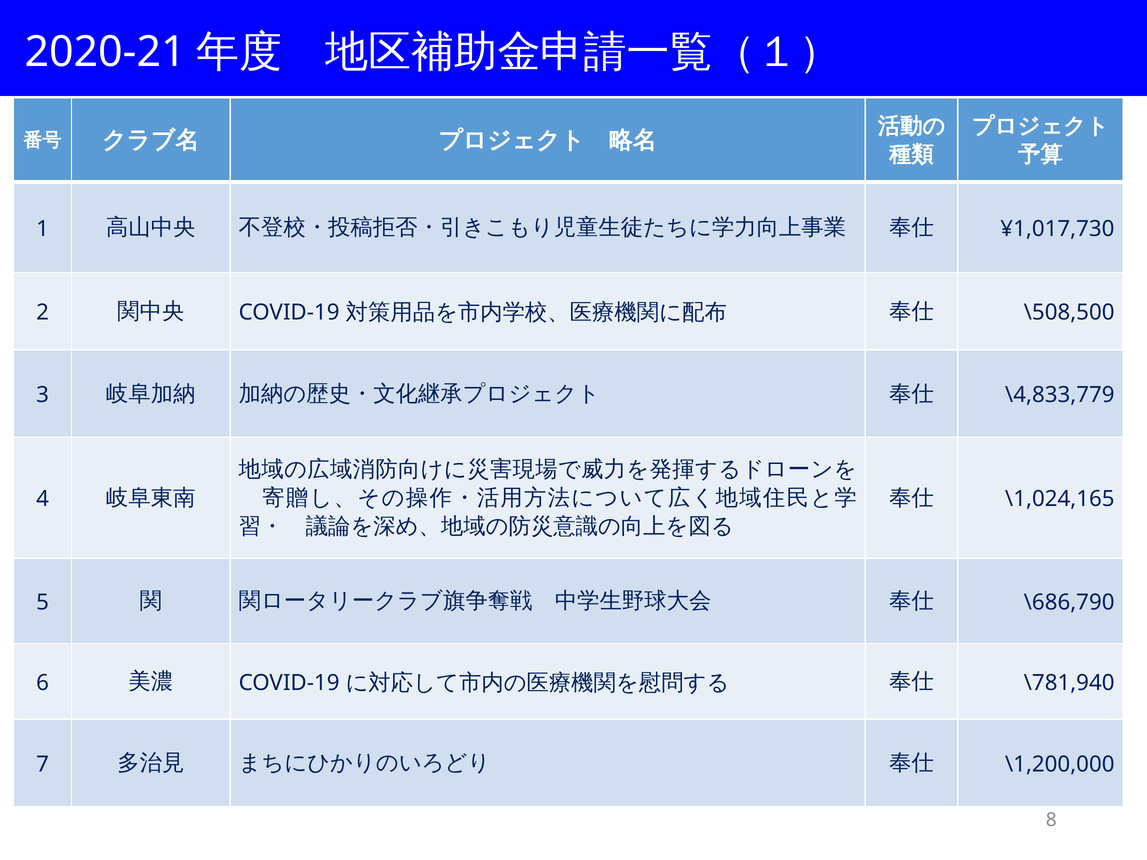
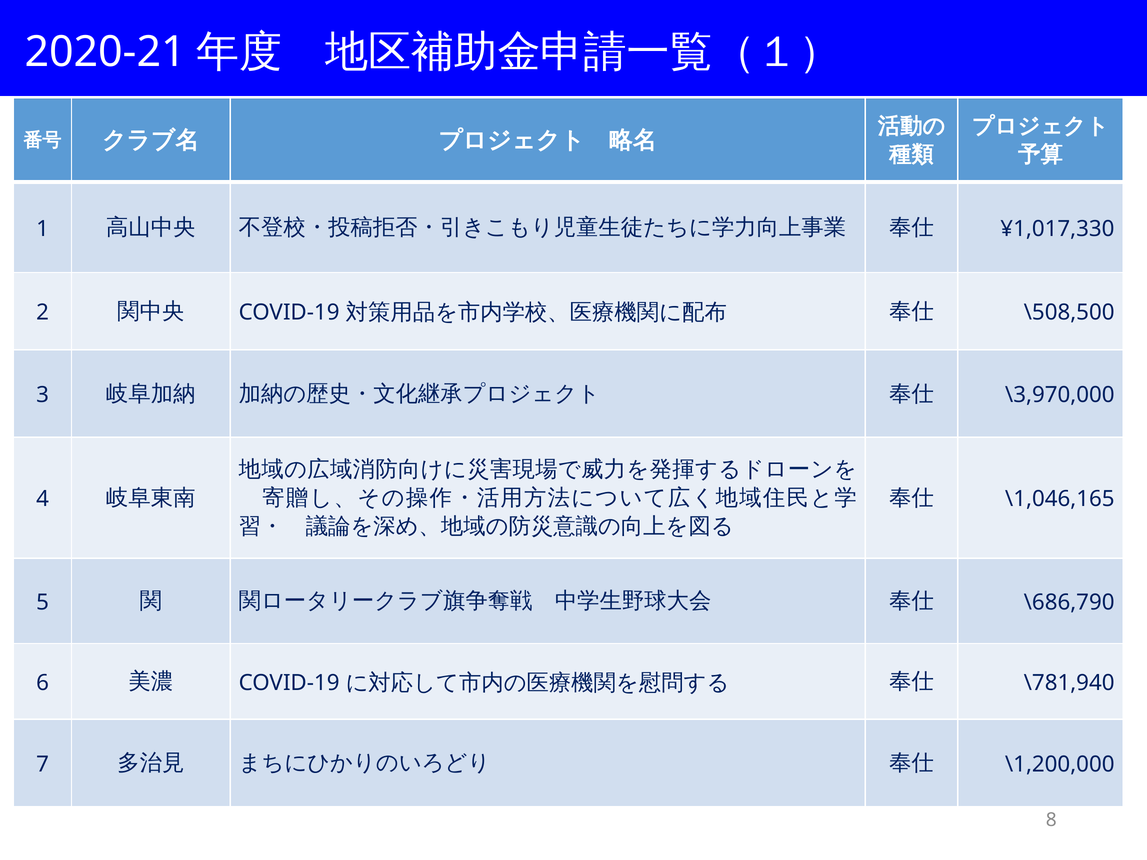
¥1,017,730: ¥1,017,730 -> ¥1,017,330 (1057, 229)
\4,833,779: \4,833,779 -> \3,970,000 (1060, 395)
\1,024,165: \1,024,165 -> \1,046,165 (1060, 499)
